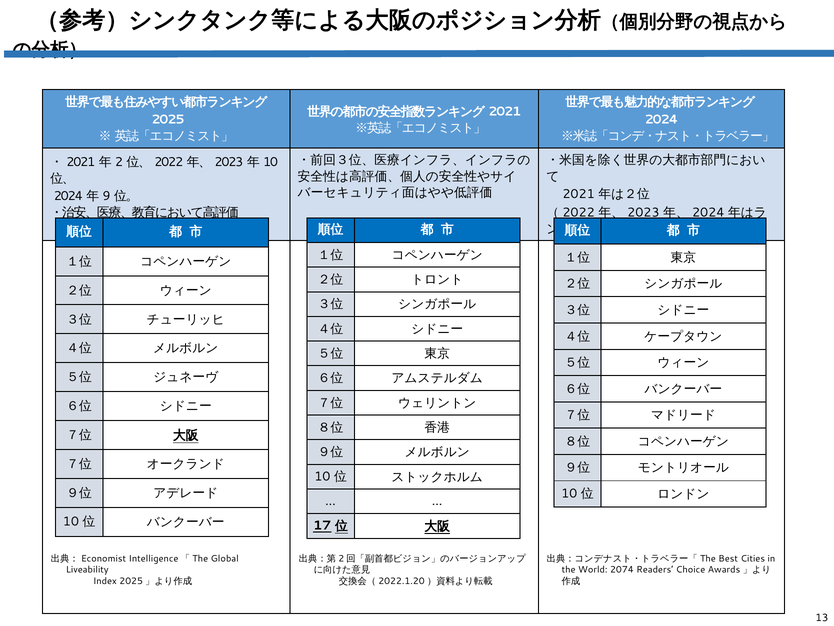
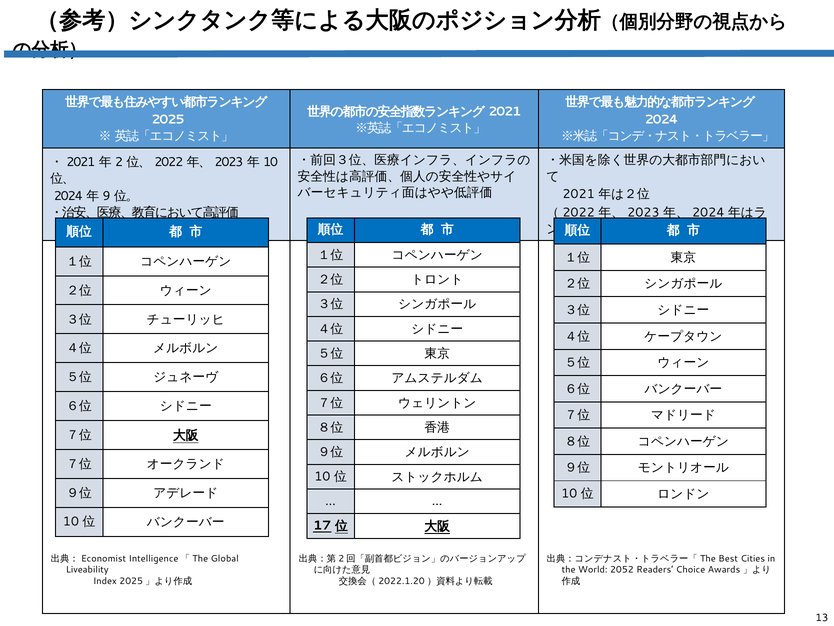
2074: 2074 -> 2052 (622, 569)
